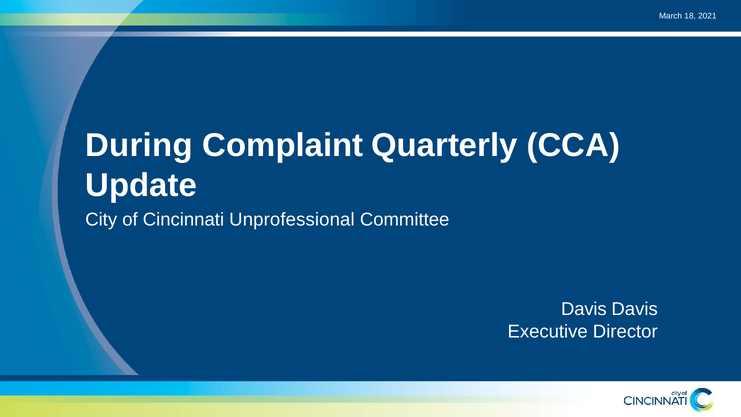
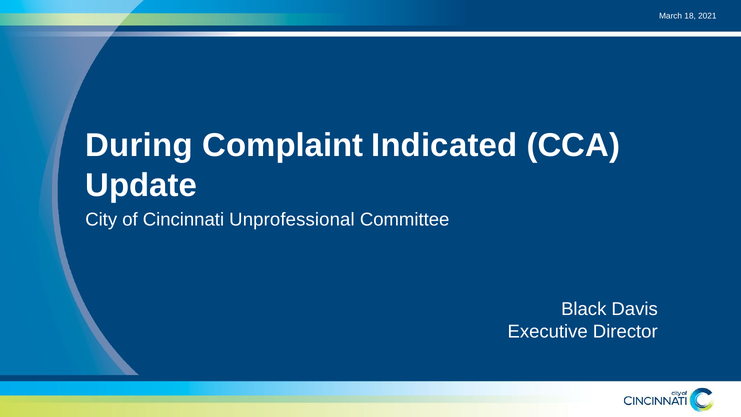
Quarterly: Quarterly -> Indicated (444, 146)
Davis: Davis -> Black (584, 309)
